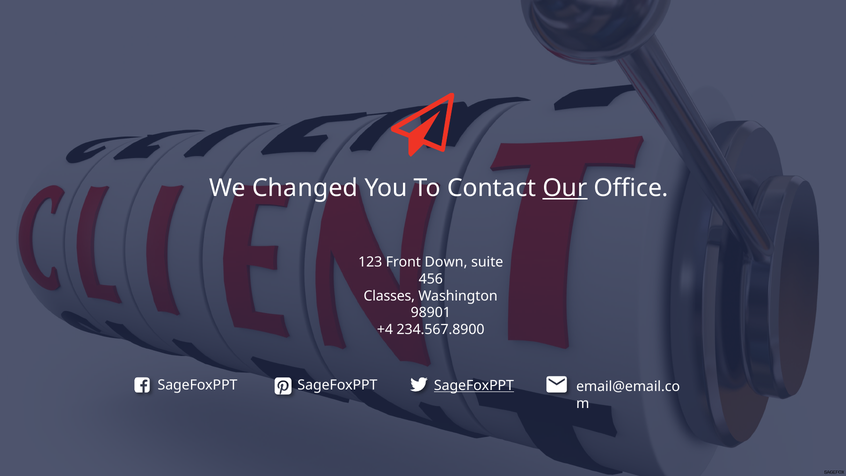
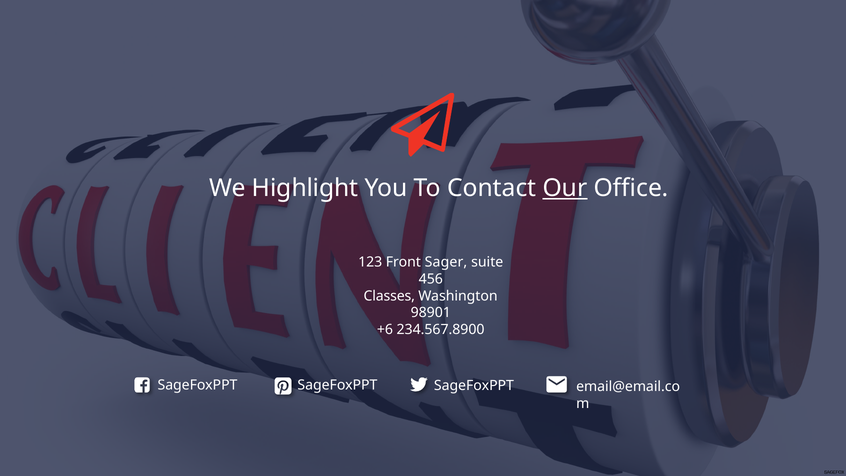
Changed: Changed -> Highlight (305, 188)
Down: Down -> Sager (446, 262)
+4: +4 -> +6 (385, 330)
SageFoxPPT underline: present -> none (474, 386)
